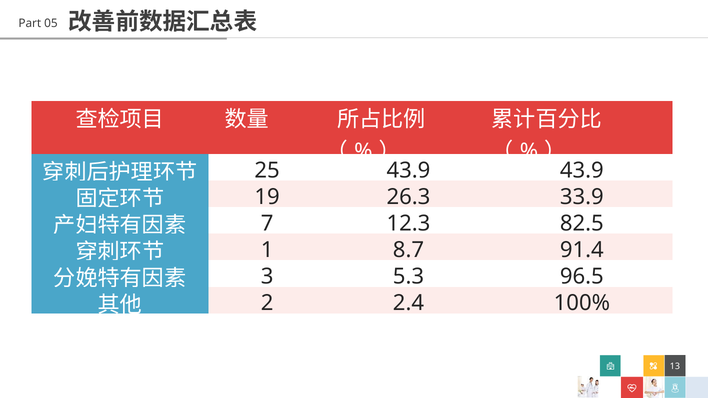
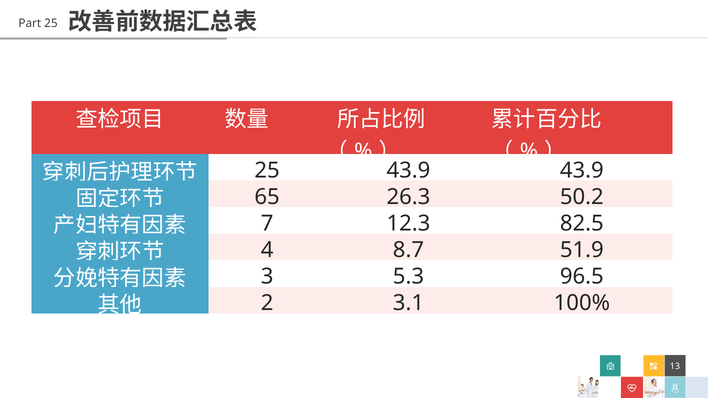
Part 05: 05 -> 25 (51, 23)
19: 19 -> 65 (267, 197)
33.9: 33.9 -> 50.2 (582, 197)
1: 1 -> 4 (267, 250)
91.4: 91.4 -> 51.9 (582, 250)
2.4: 2.4 -> 3.1 (408, 303)
